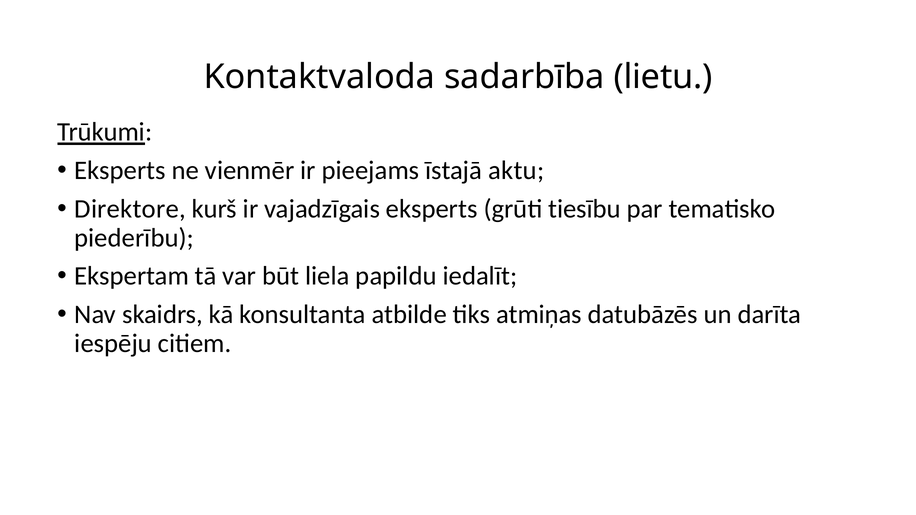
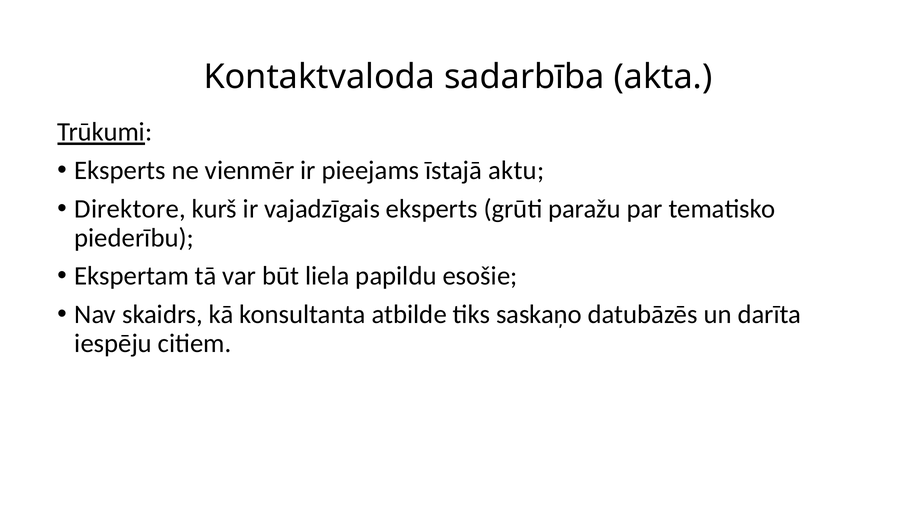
lietu: lietu -> akta (663, 77)
tiesību: tiesību -> paražu (585, 209)
iedalīt: iedalīt -> esošie (480, 276)
atmiņas: atmiņas -> saskaņo (539, 315)
